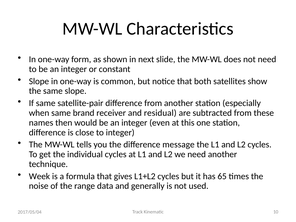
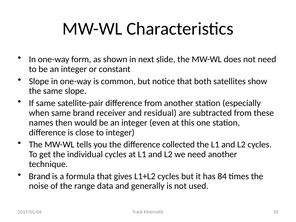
message: message -> collected (179, 145)
Week: Week -> Brand (39, 176)
65: 65 -> 84 (222, 176)
